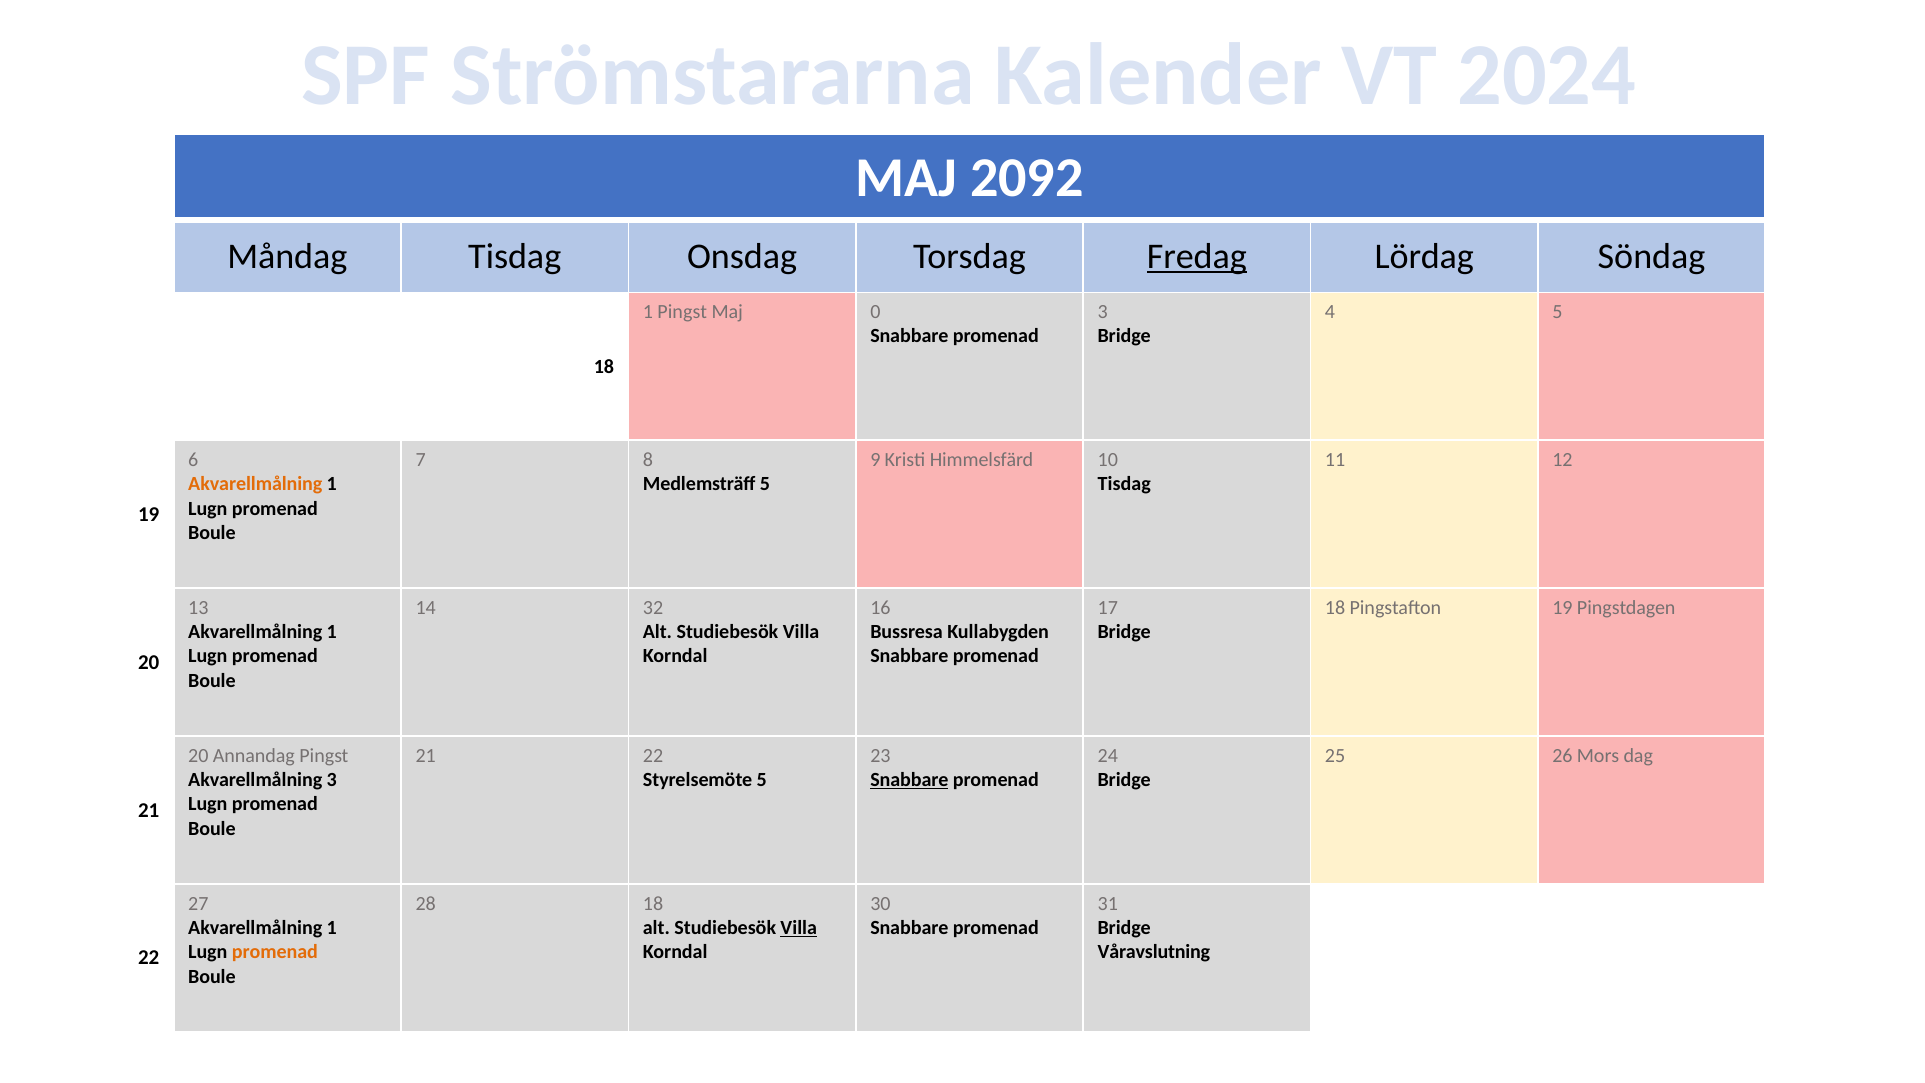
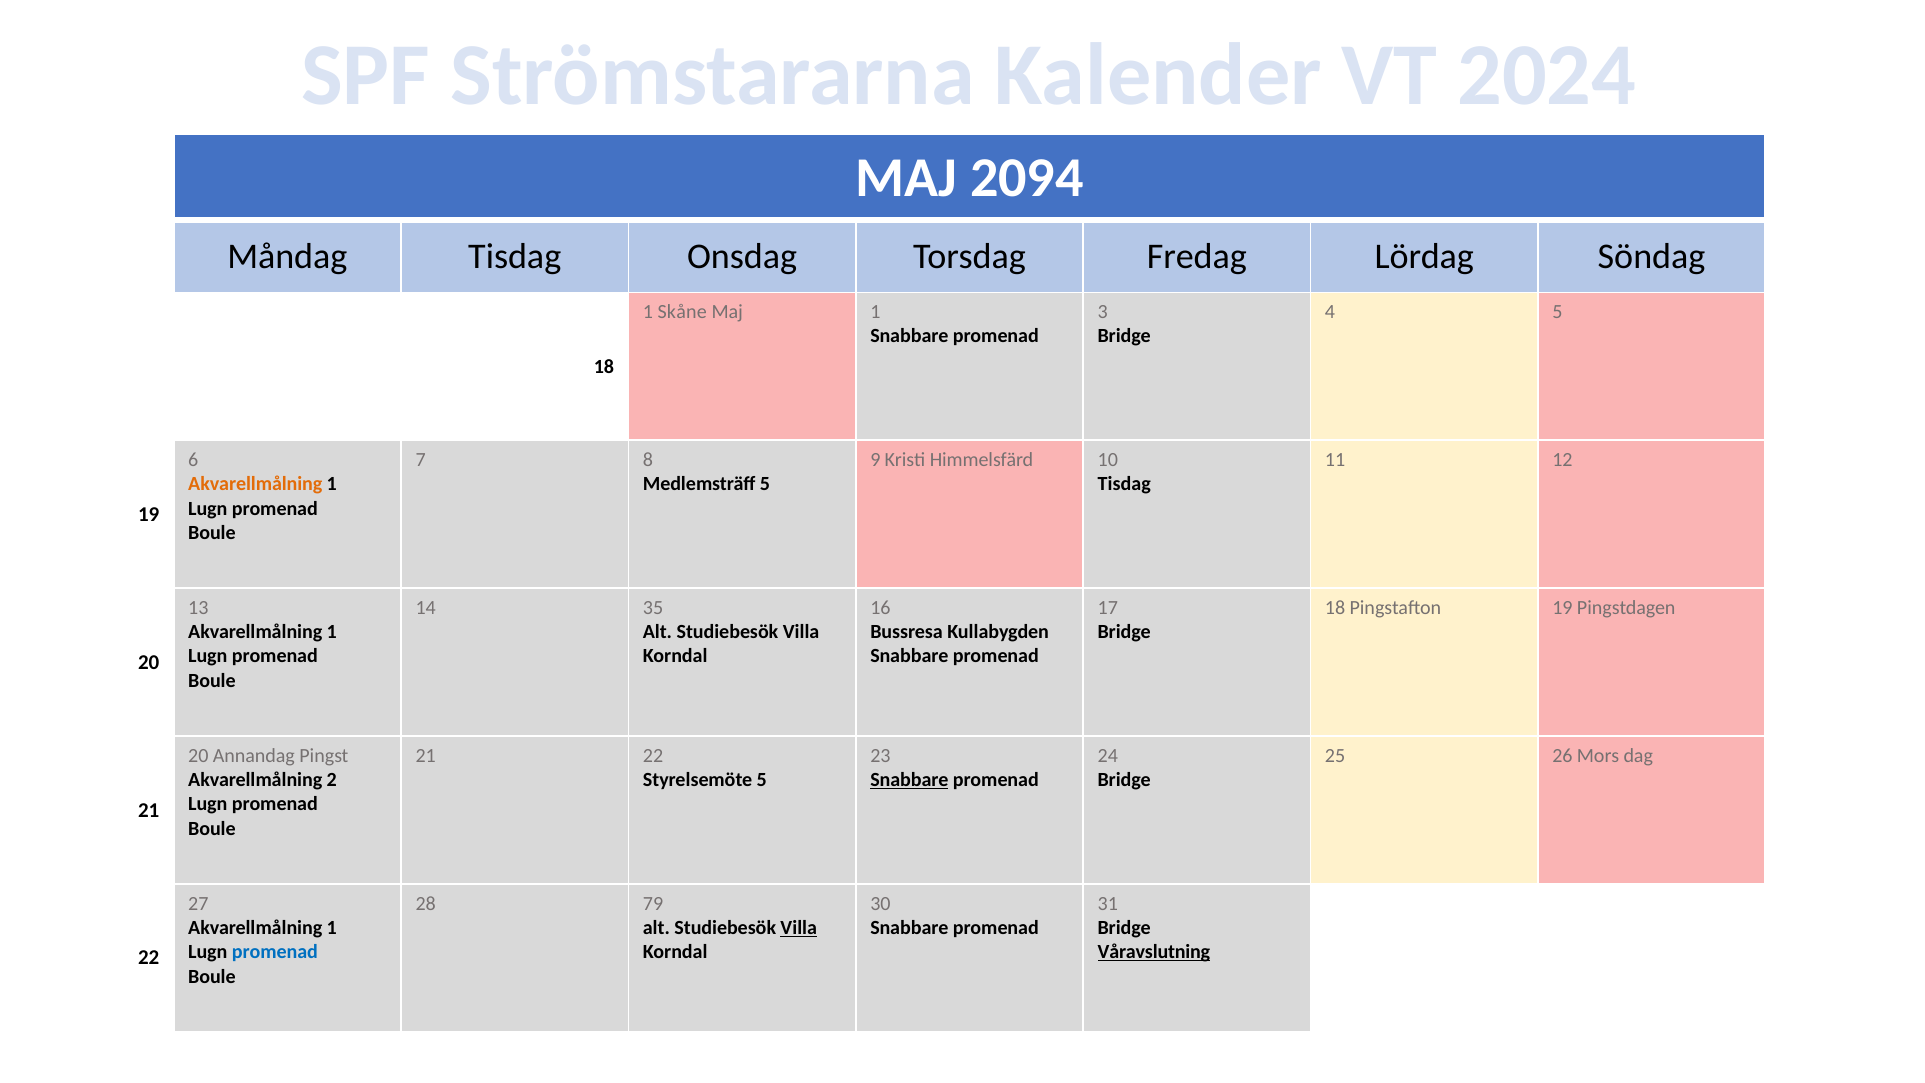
2092: 2092 -> 2094 (1027, 178)
Fredag underline: present -> none (1197, 257)
1 Pingst: Pingst -> Skåne (682, 312)
Maj 0: 0 -> 1 (875, 312)
32: 32 -> 35 (653, 608)
Akvarellmålning 3: 3 -> 2 (332, 780)
28 18: 18 -> 79 (653, 903)
promenad colour: orange -> blue (275, 952)
Våravslutning underline: none -> present (1154, 952)
